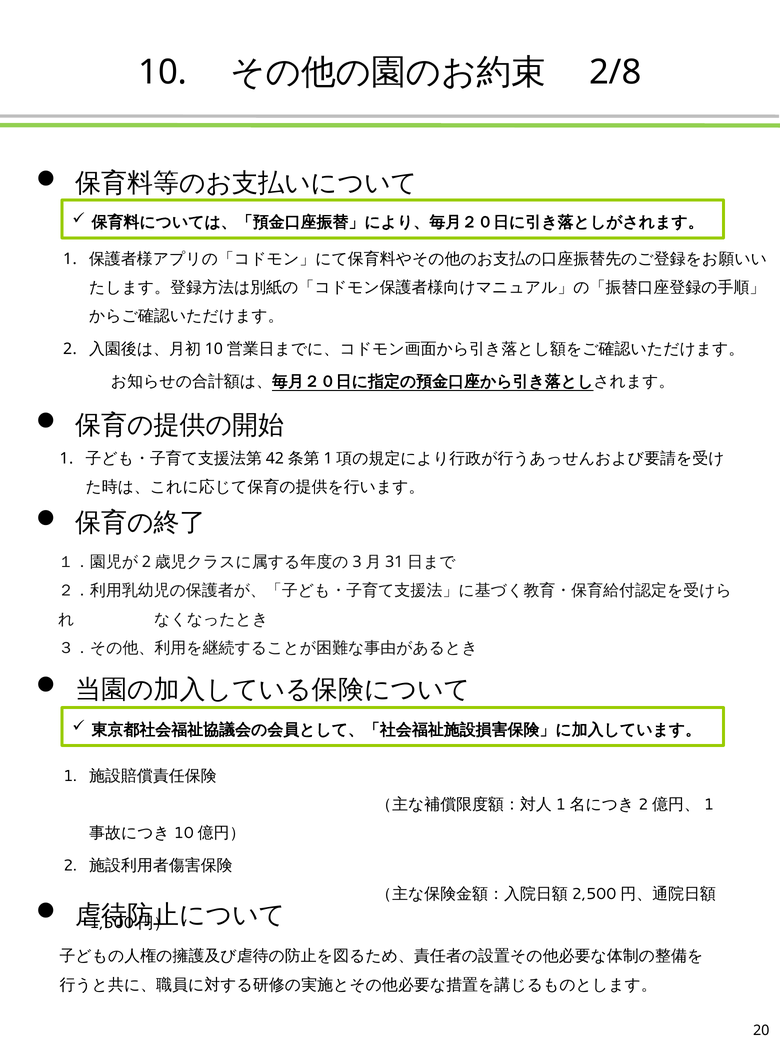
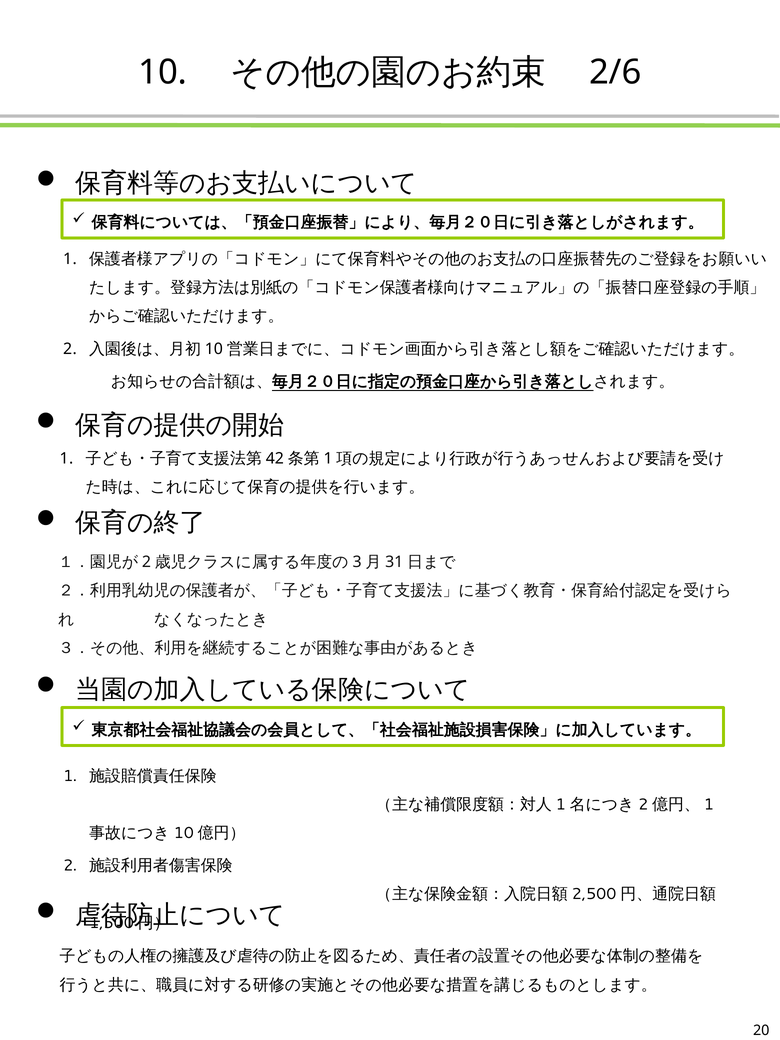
2/8: 2/8 -> 2/6 (615, 73)
